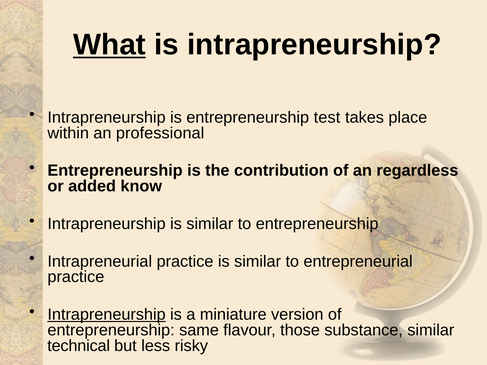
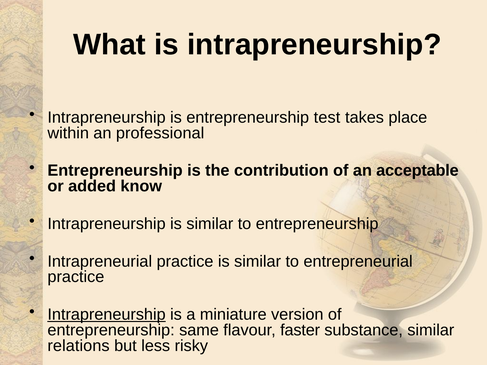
What underline: present -> none (109, 45)
regardless: regardless -> acceptable (417, 171)
those: those -> faster (300, 330)
technical: technical -> relations (79, 346)
